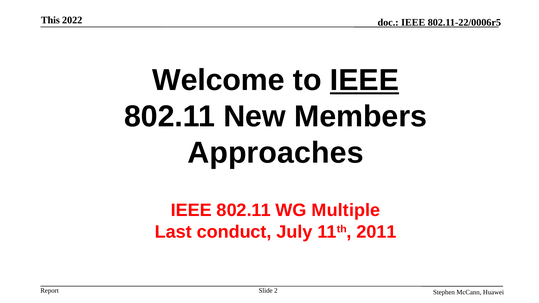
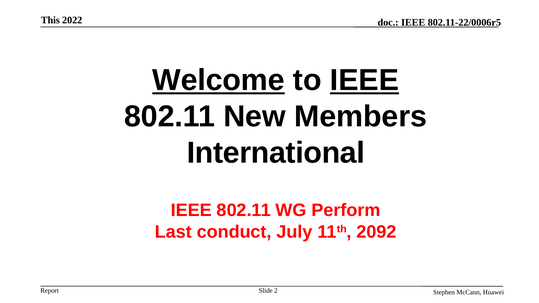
Welcome underline: none -> present (218, 80)
Approaches: Approaches -> International (276, 153)
Multiple: Multiple -> Perform (346, 210)
2011: 2011 -> 2092 (377, 232)
